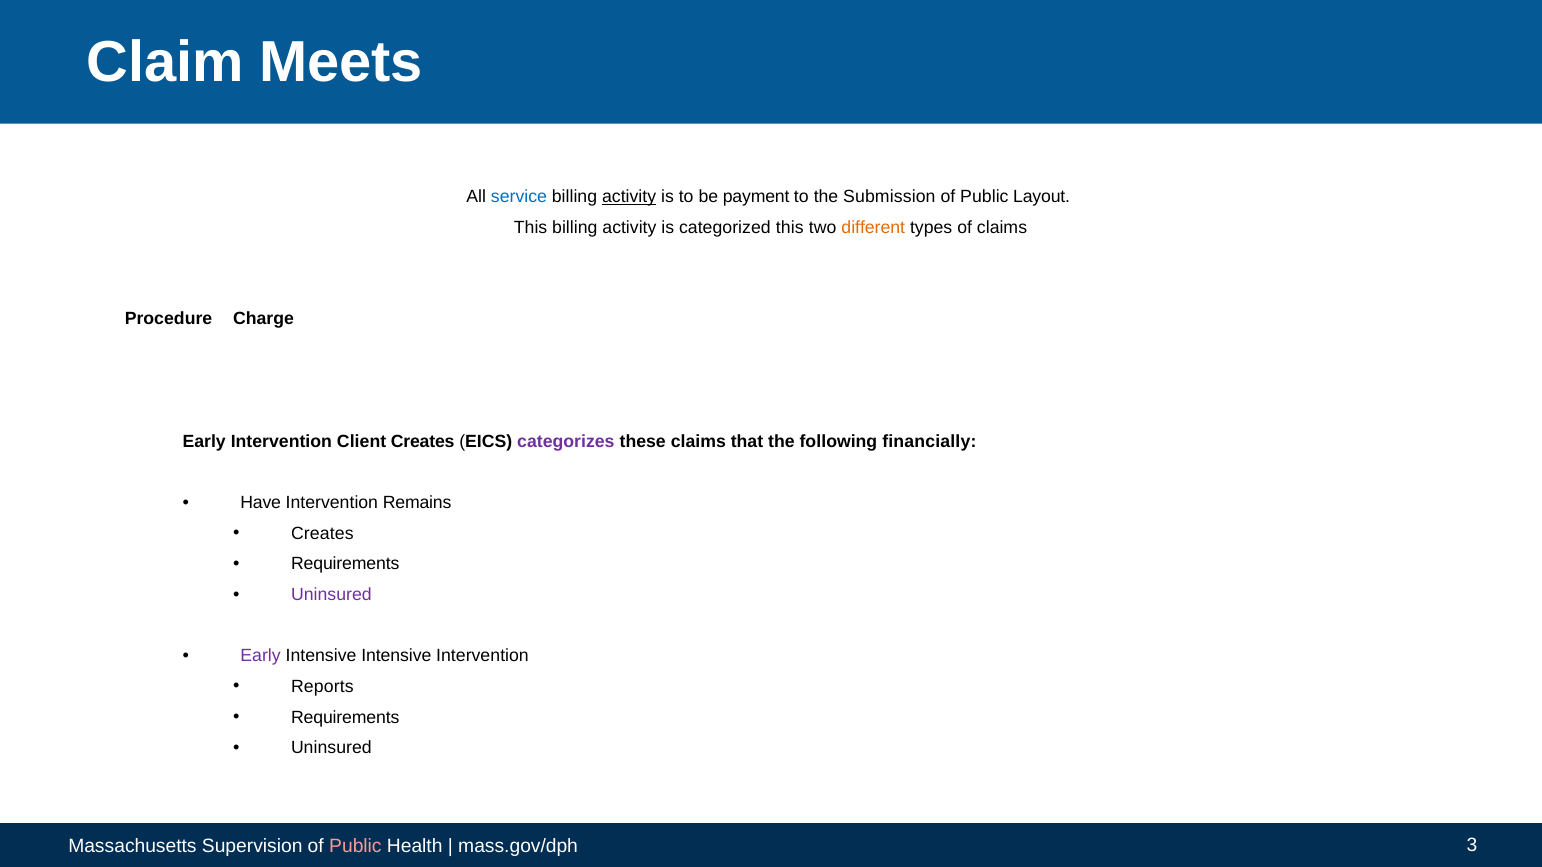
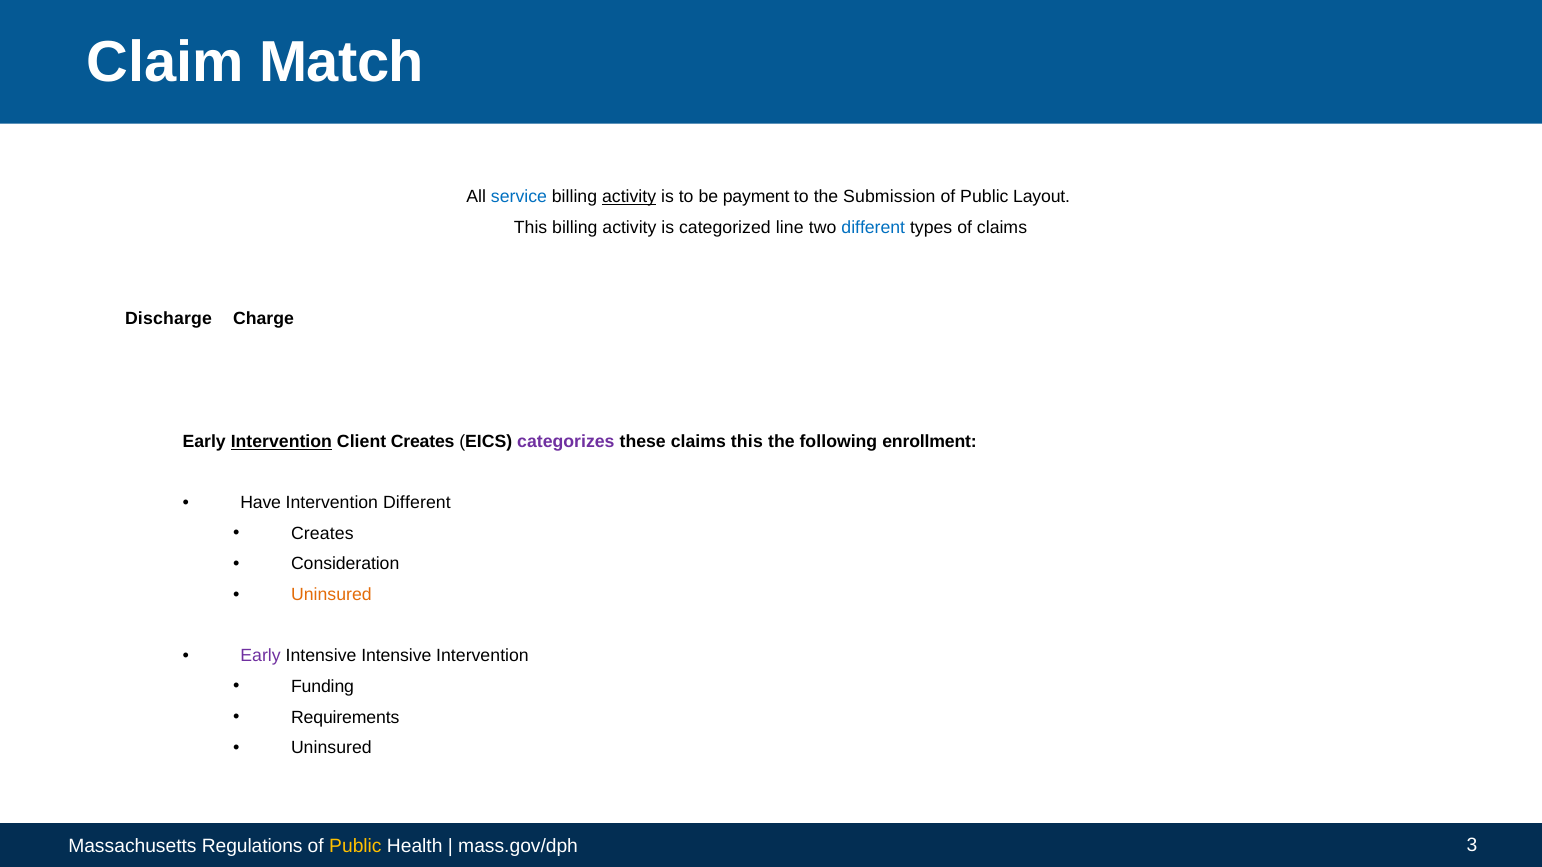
Meets: Meets -> Match (342, 62)
categorized this: this -> line (790, 227)
different colour: orange -> blue (873, 227)
Procedure: Procedure -> Discharge (168, 319)
Intervention underline: none -> present (281, 442)
claims that: that -> this (747, 442)
financially: financially -> enrollment (930, 442)
Intervention Remains: Remains -> Different (417, 503)
Requirements: Requirements -> Consideration (345, 564)
Uninsured colour: purple -> orange (331, 595)
Reports: Reports -> Funding (323, 687)
Supervision: Supervision -> Regulations (252, 846)
Public colour: pink -> yellow (355, 846)
